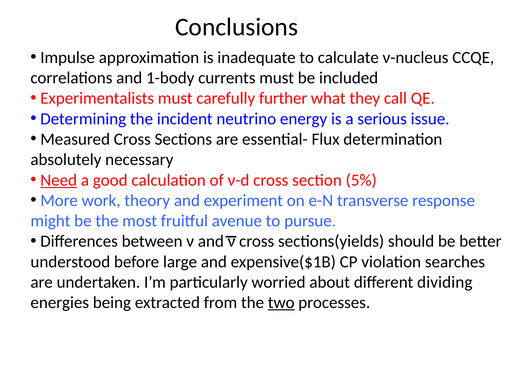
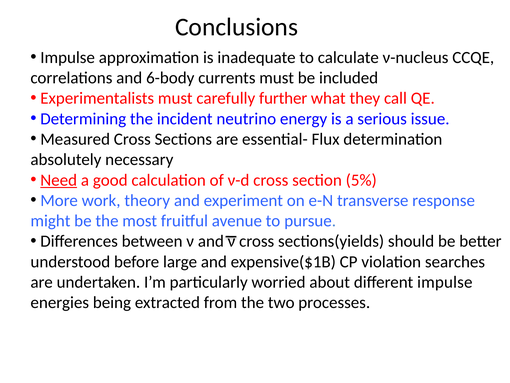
1-body: 1-body -> 6-body (170, 78)
different dividing: dividing -> impulse (445, 282)
two underline: present -> none (281, 302)
